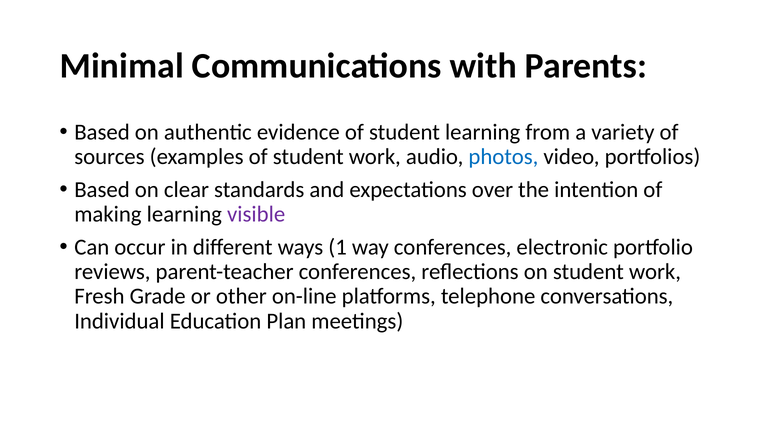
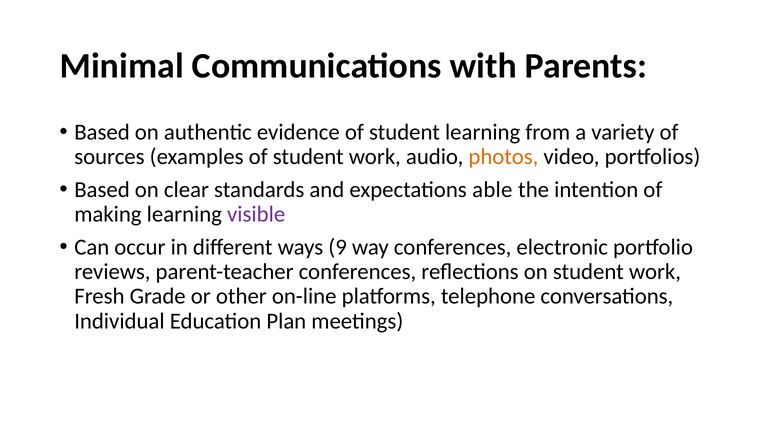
photos colour: blue -> orange (503, 157)
over: over -> able (492, 190)
1: 1 -> 9 (338, 247)
